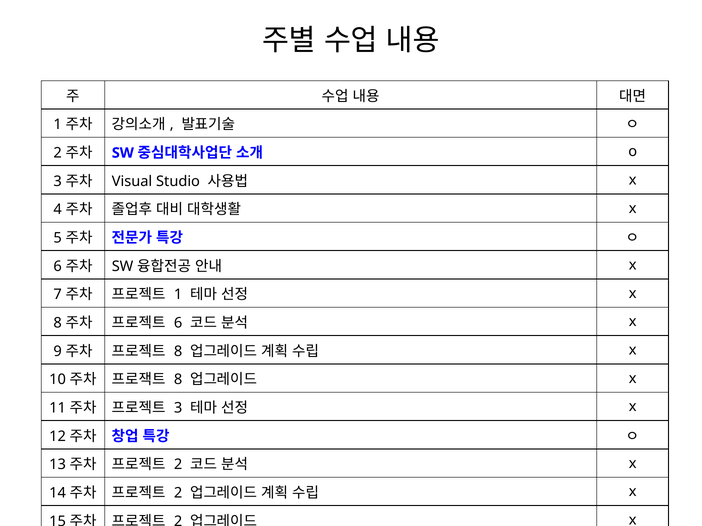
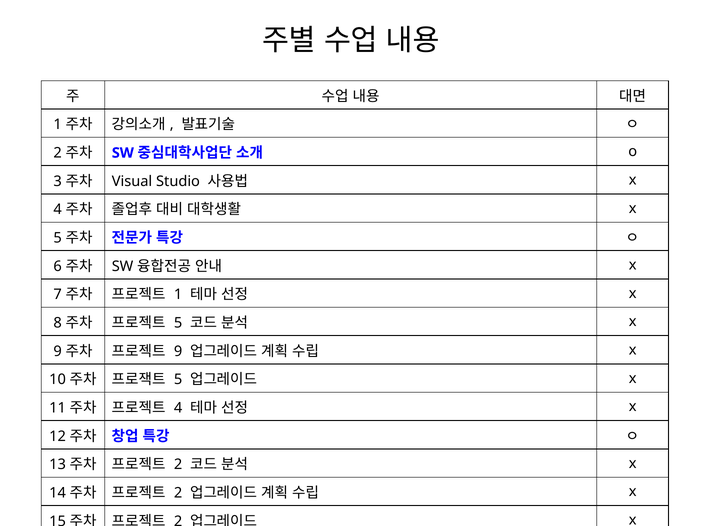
6: 6 -> 5 (178, 323)
8: 8 -> 9 (178, 352)
8: 8 -> 5 (178, 380)
3: 3 -> 4 (178, 408)
